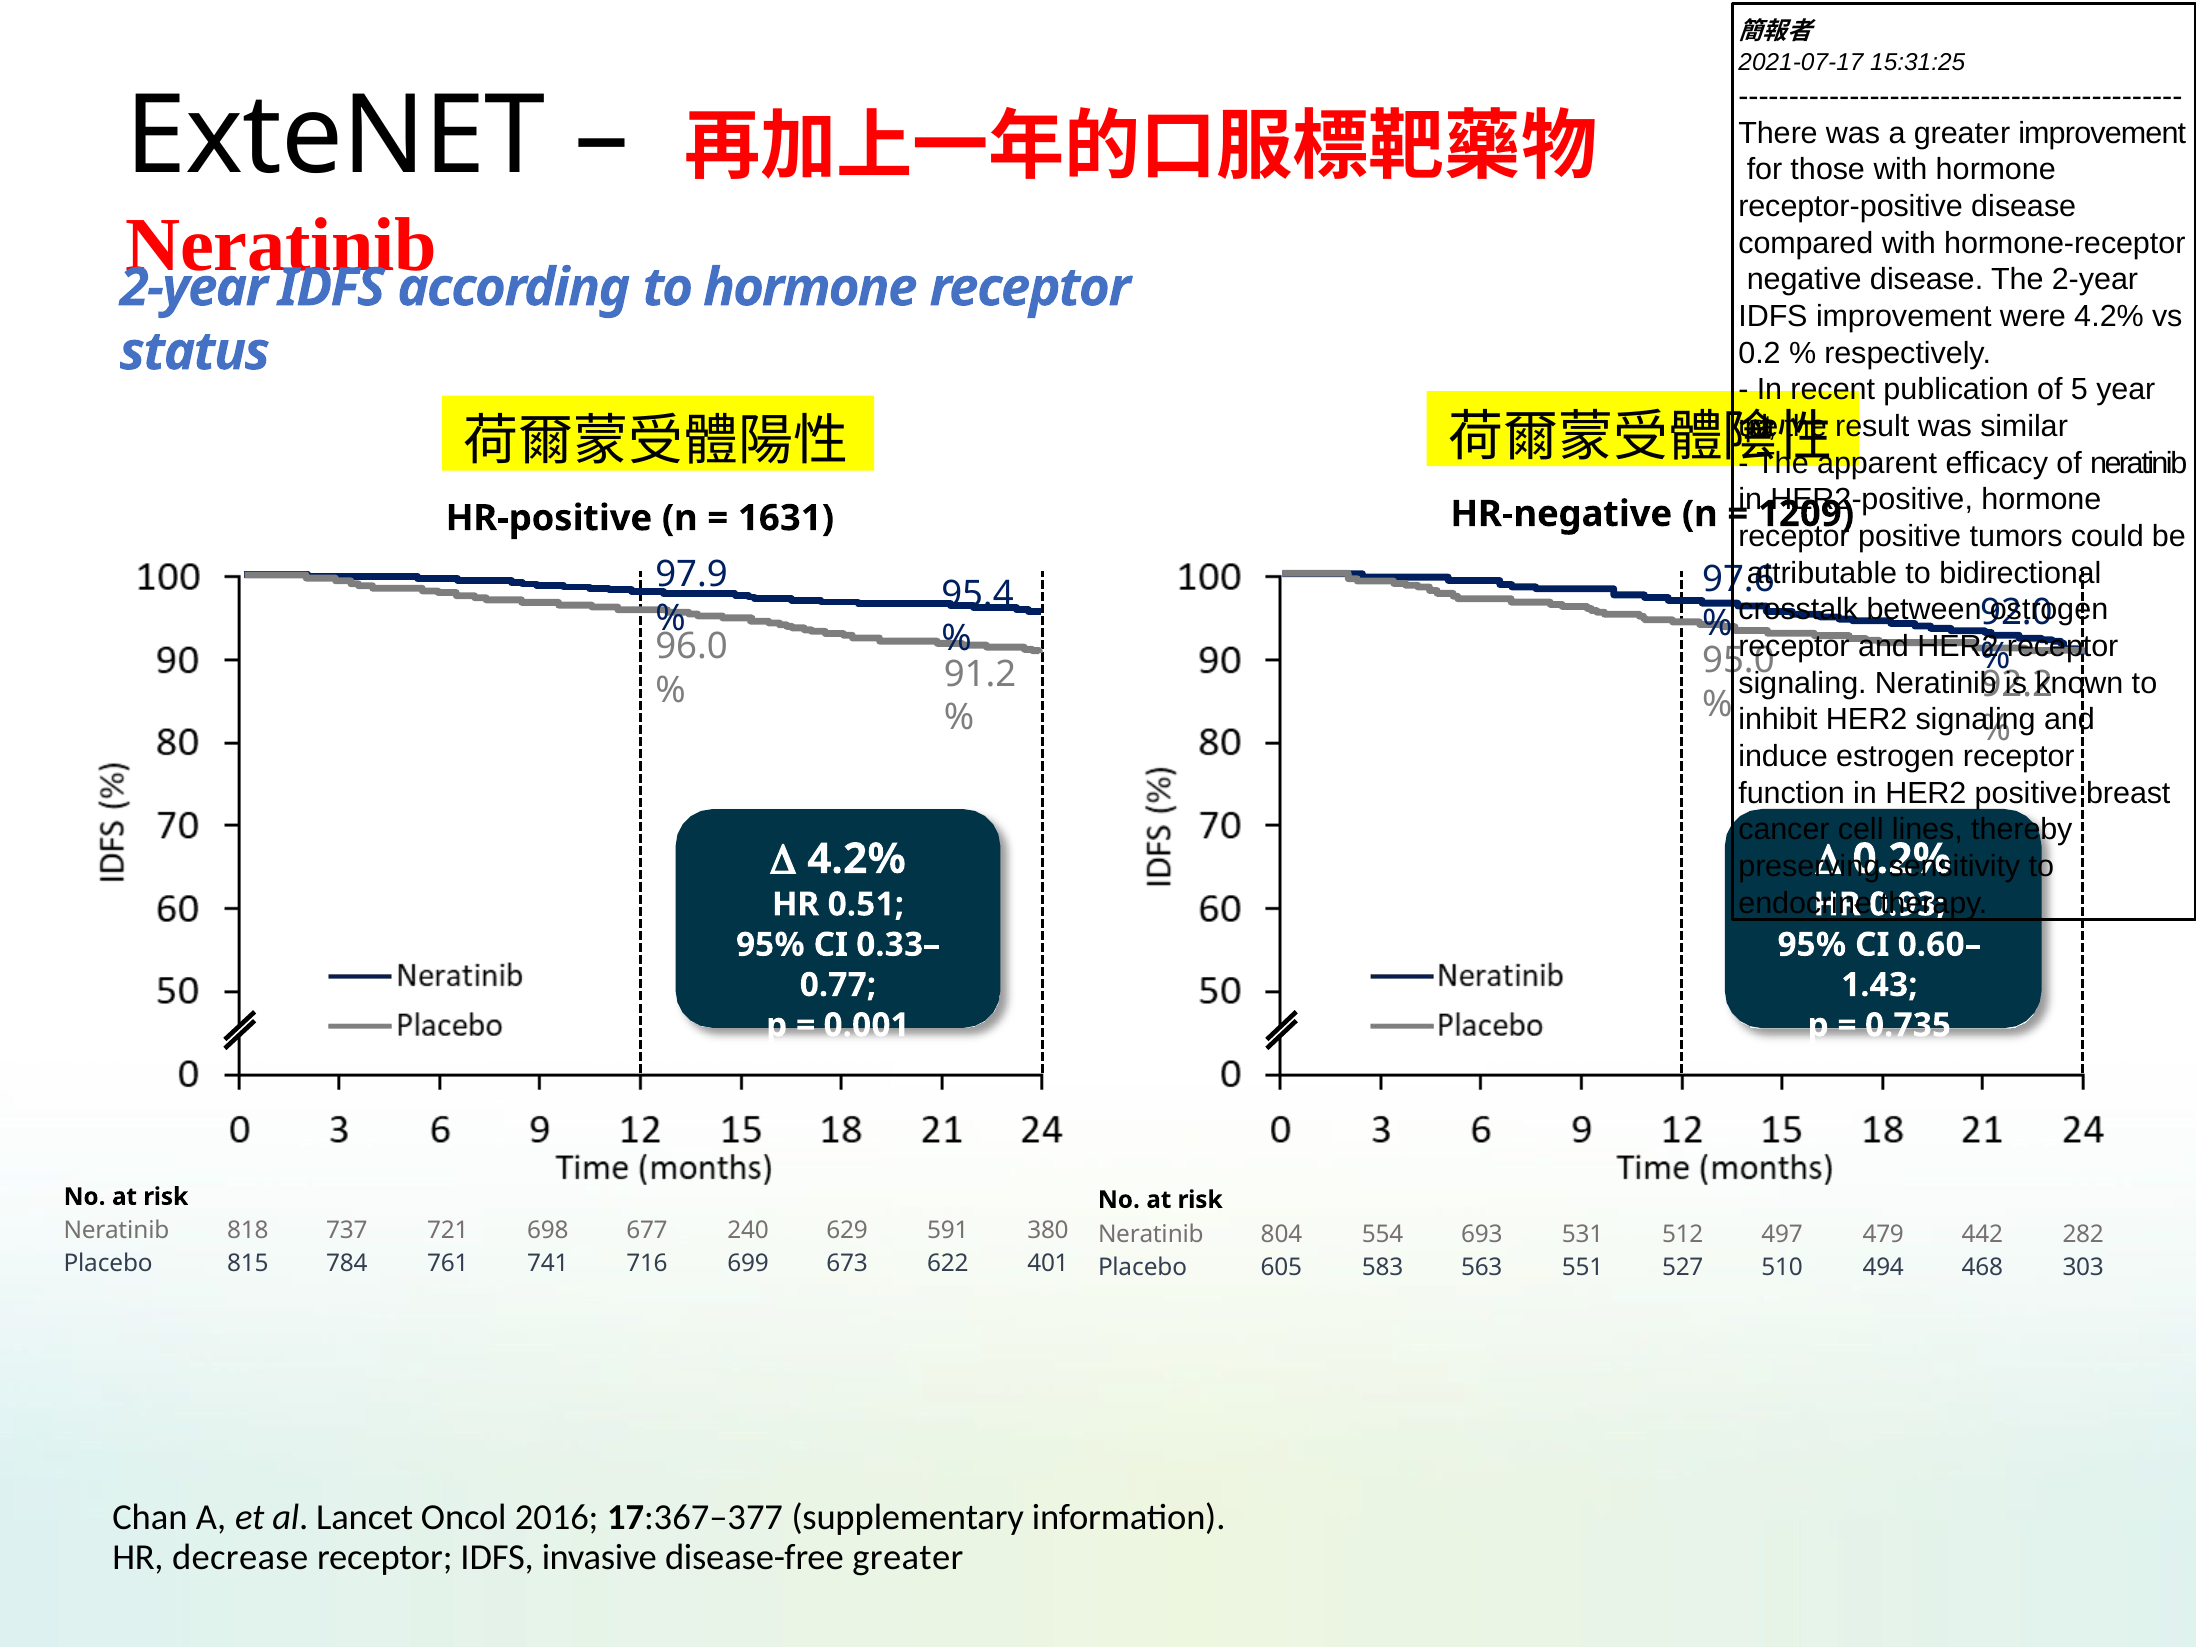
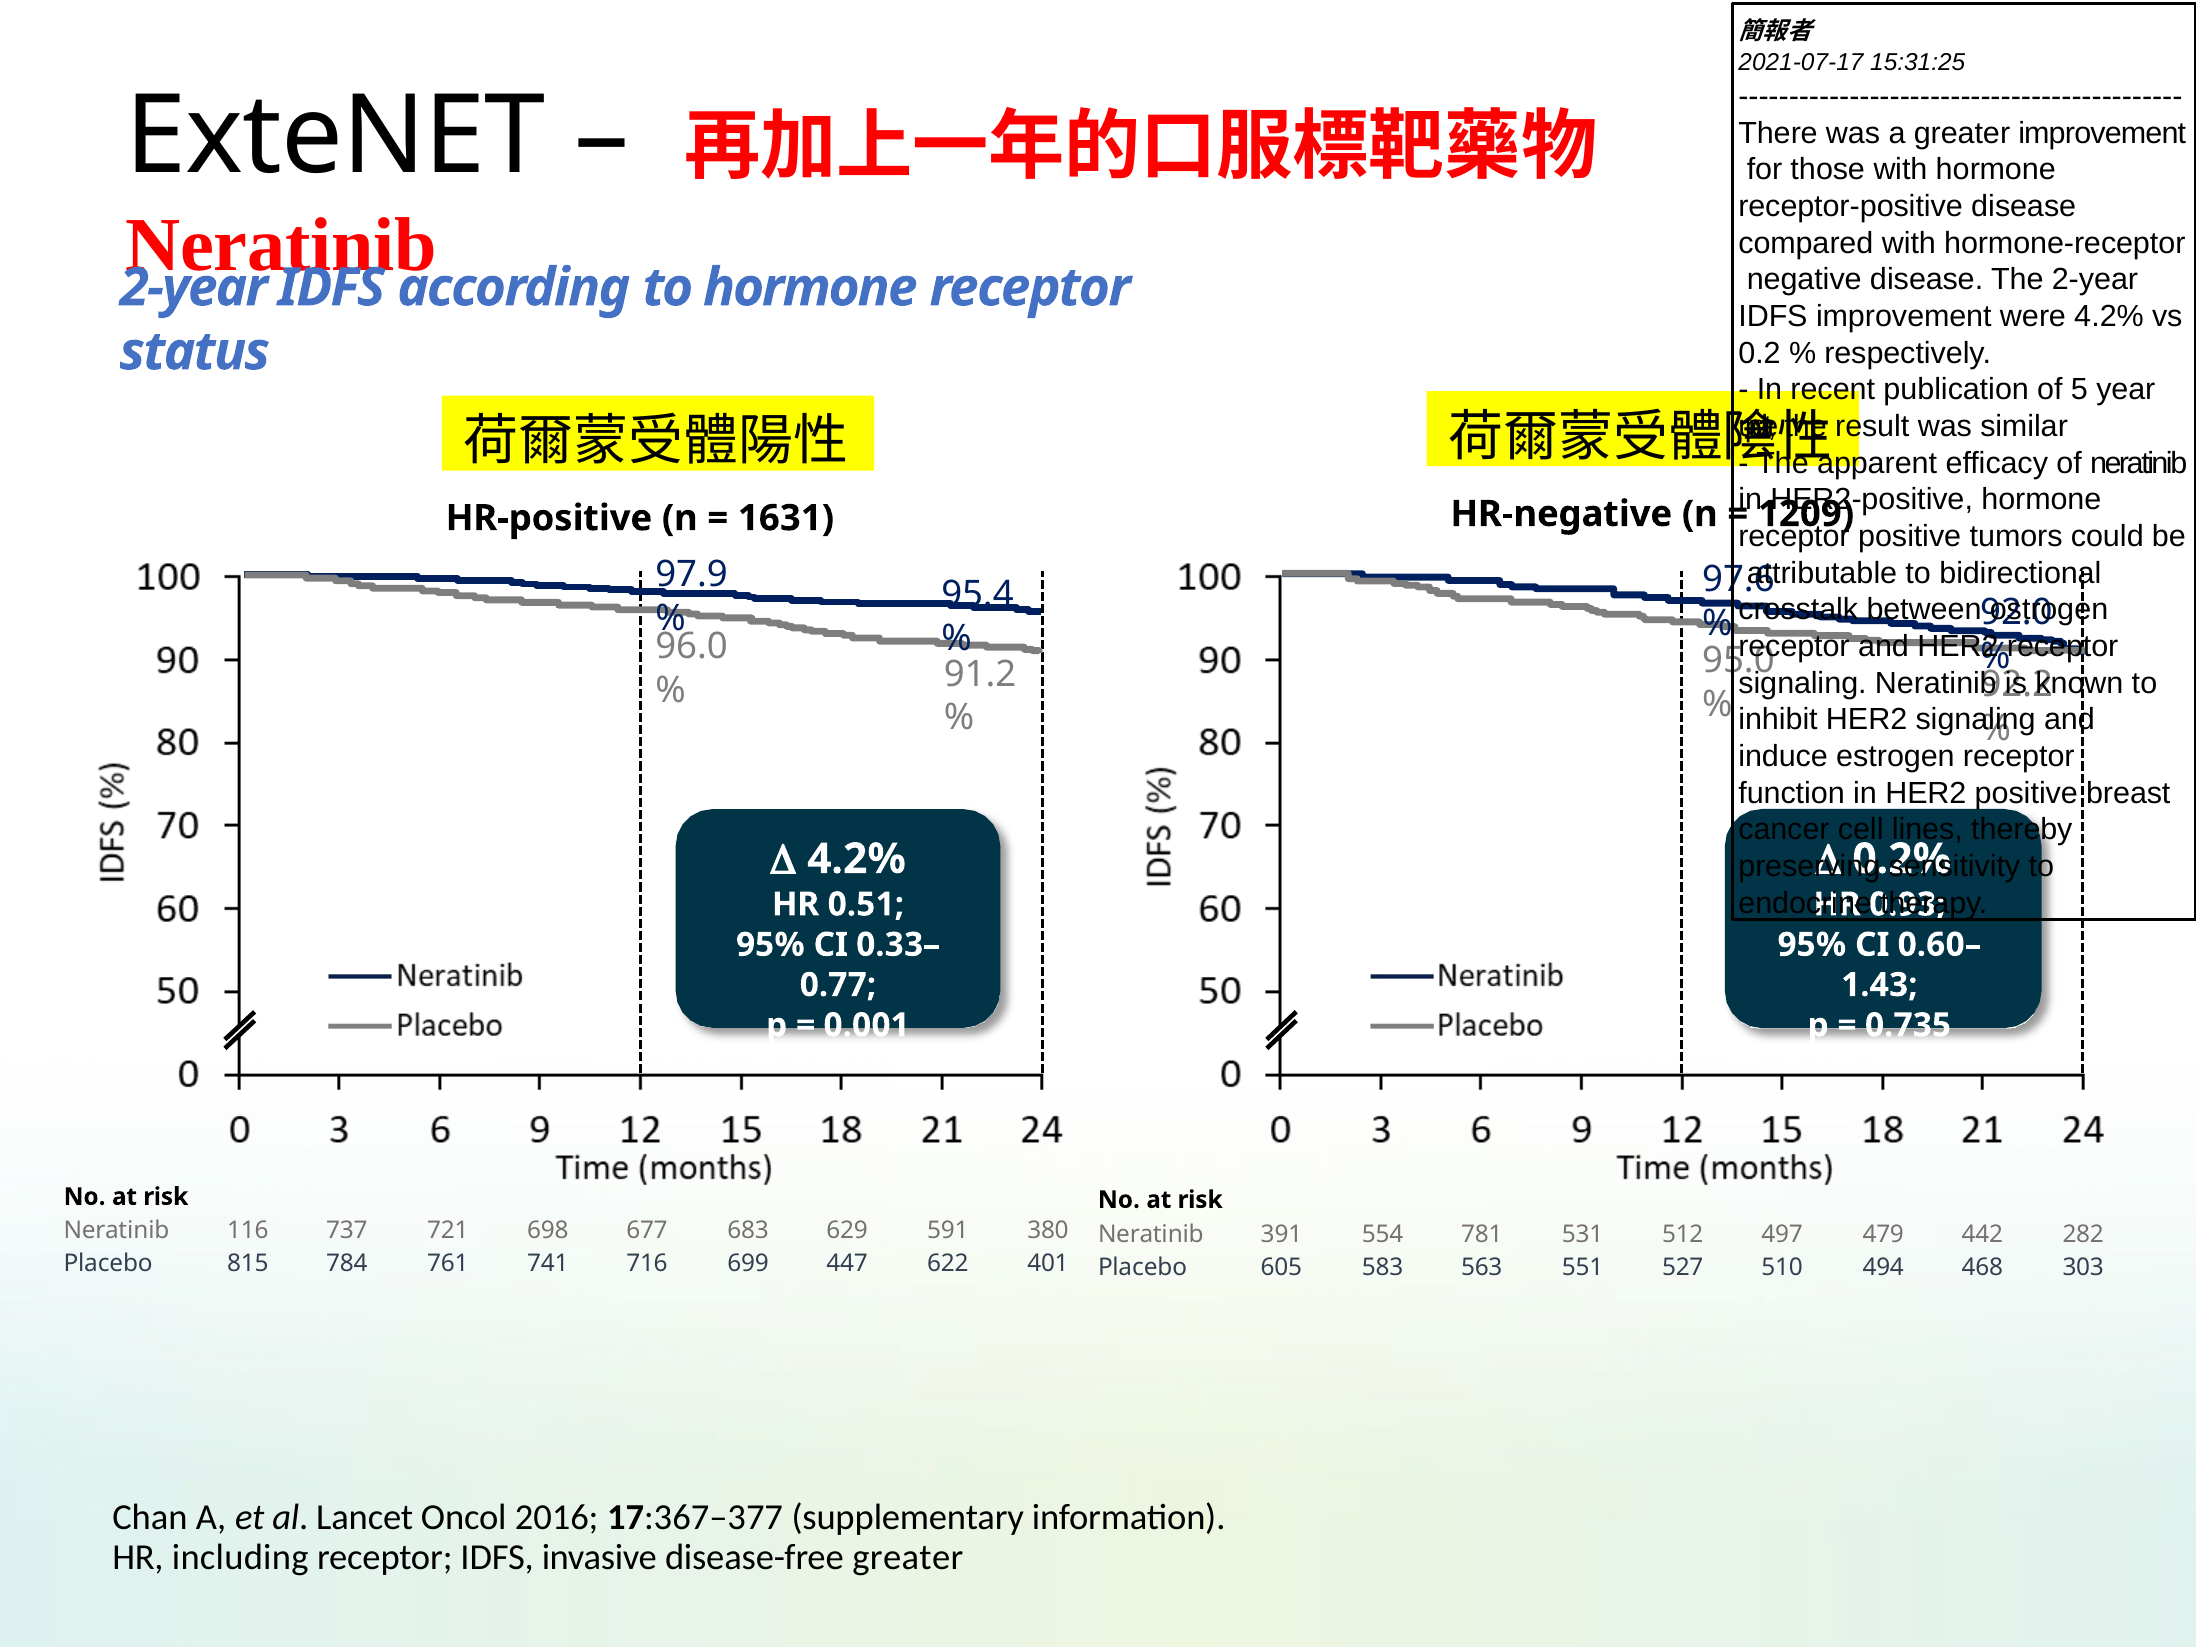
818: 818 -> 116 (248, 1231)
240: 240 -> 683 (748, 1231)
804: 804 -> 391 (1281, 1235)
693: 693 -> 781 (1482, 1235)
673: 673 -> 447 (847, 1264)
decrease: decrease -> including (240, 1557)
